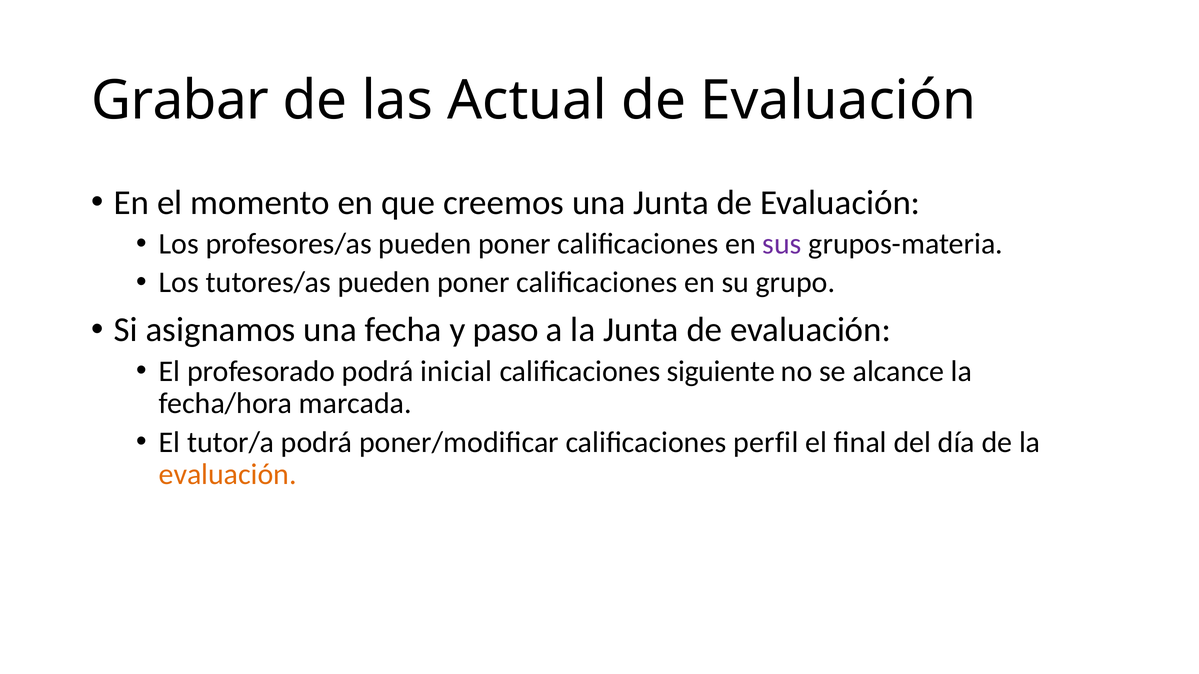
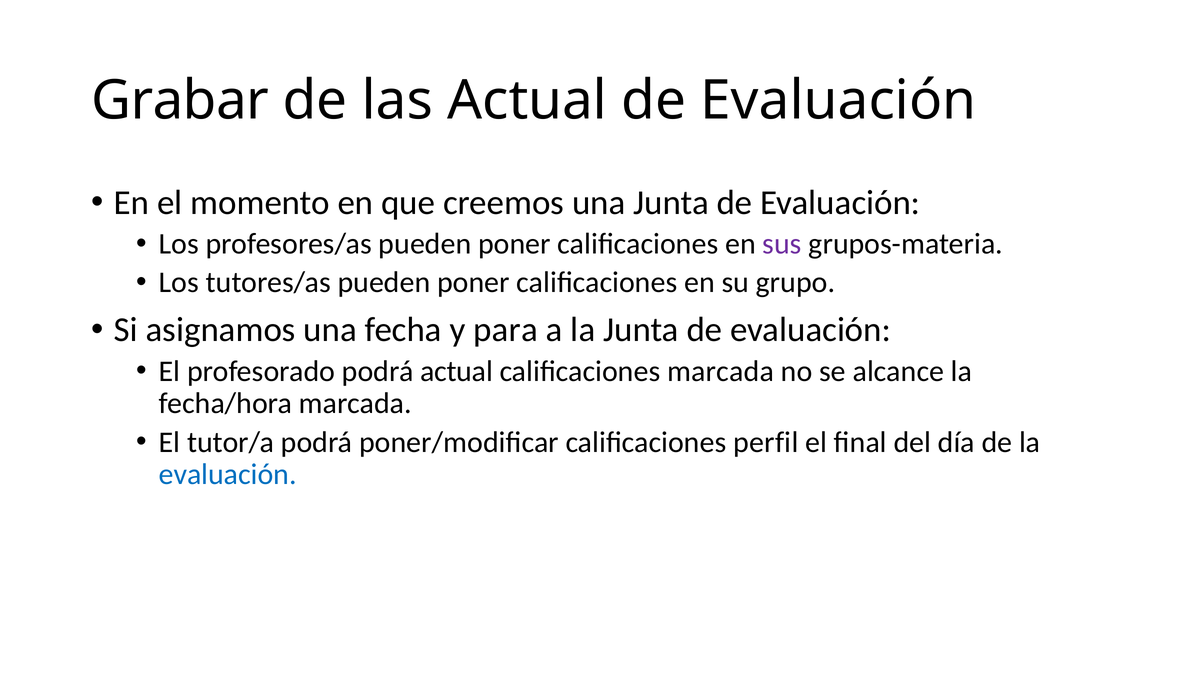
paso: paso -> para (506, 330)
podrá inicial: inicial -> actual (457, 372)
calificaciones siguiente: siguiente -> marcada (721, 372)
evaluación colour: orange -> blue (228, 475)
